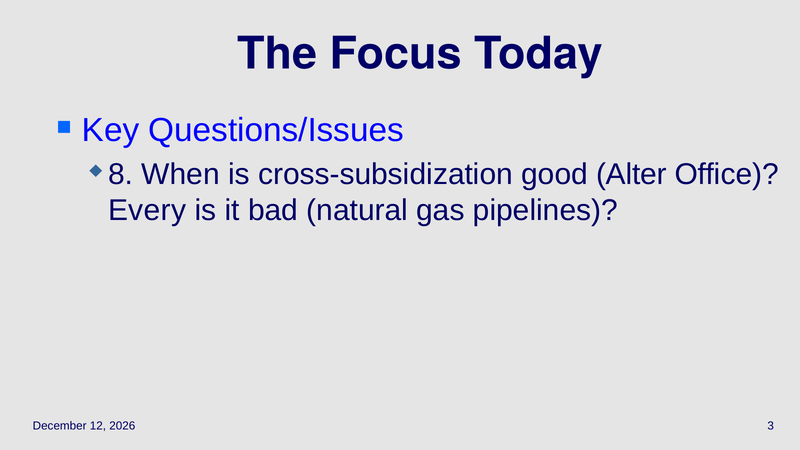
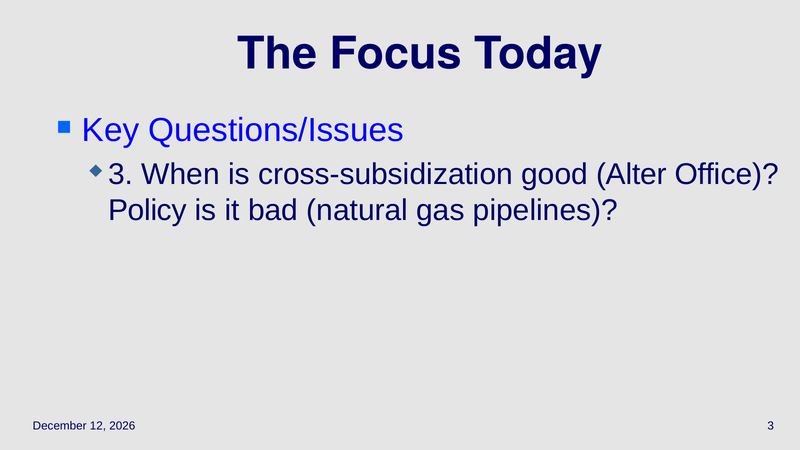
8: 8 -> 3 (121, 174)
Every: Every -> Policy (147, 210)
